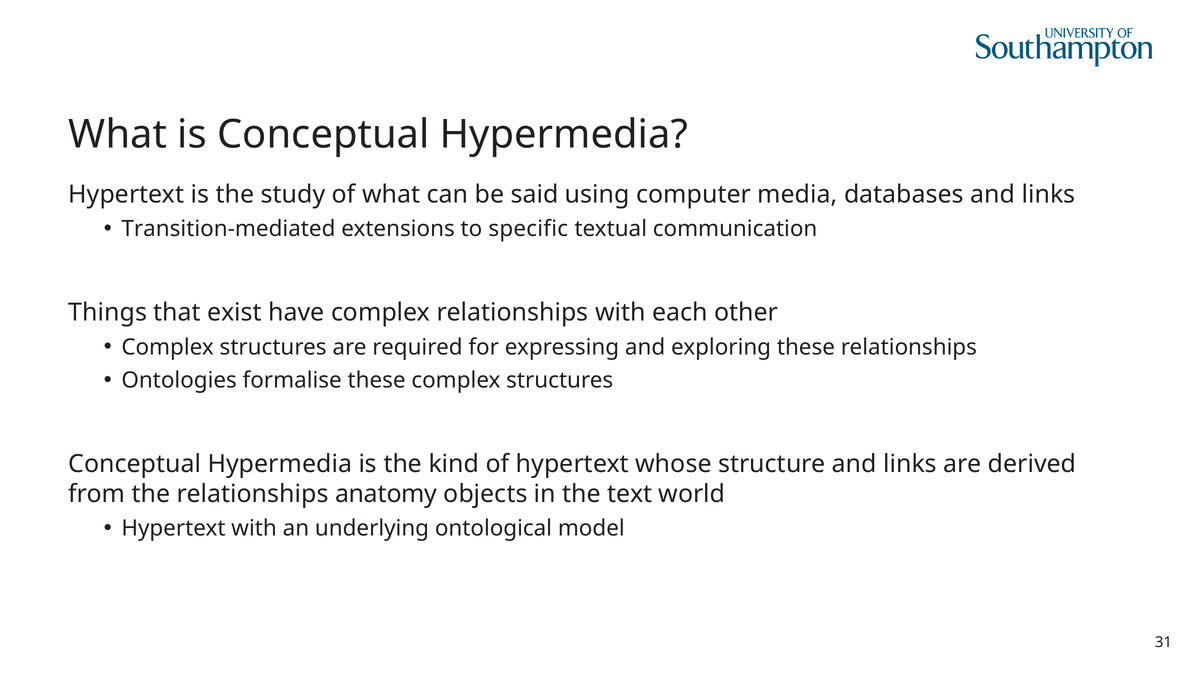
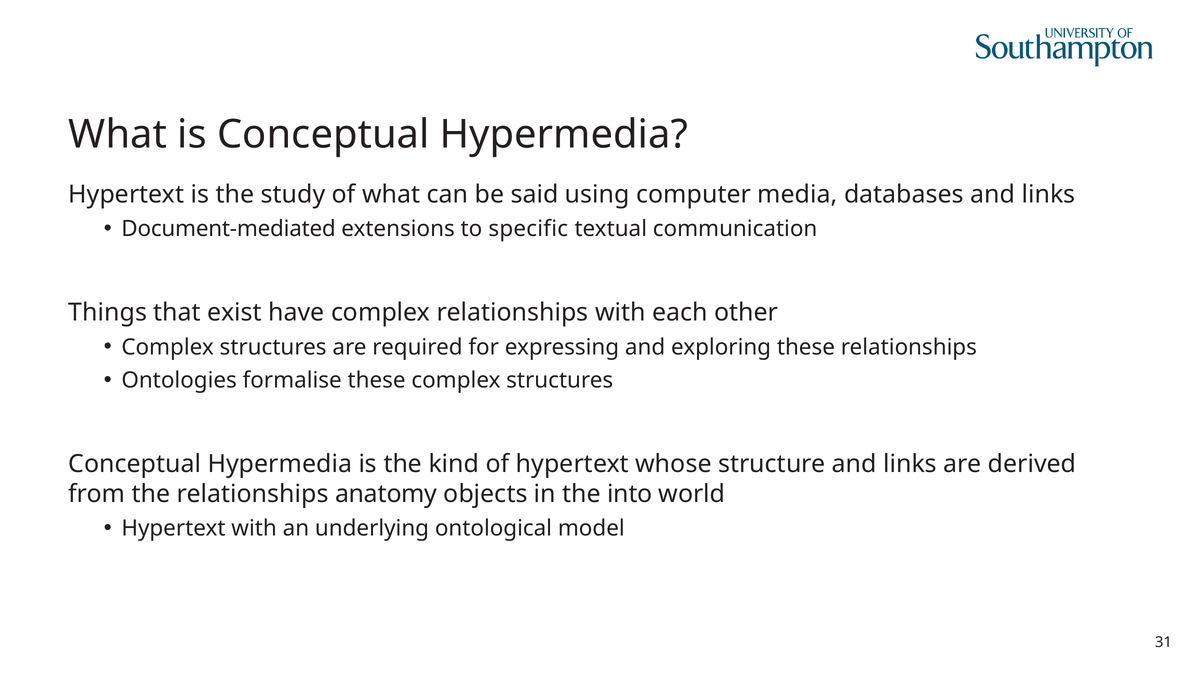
Transition-mediated: Transition-mediated -> Document-mediated (229, 229)
text: text -> into (630, 494)
